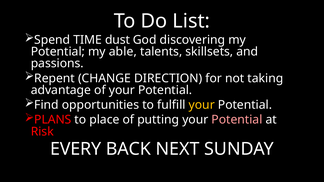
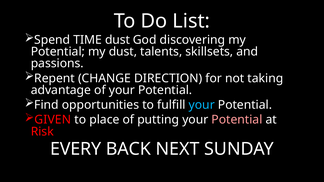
my able: able -> dust (123, 52)
your colour: yellow -> light blue (202, 105)
PLANS: PLANS -> GIVEN (53, 120)
